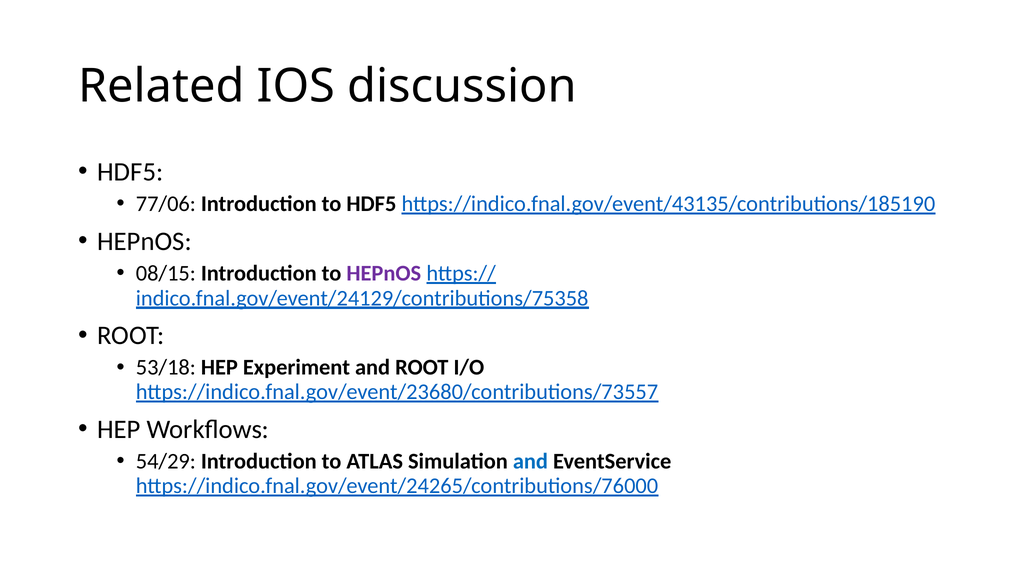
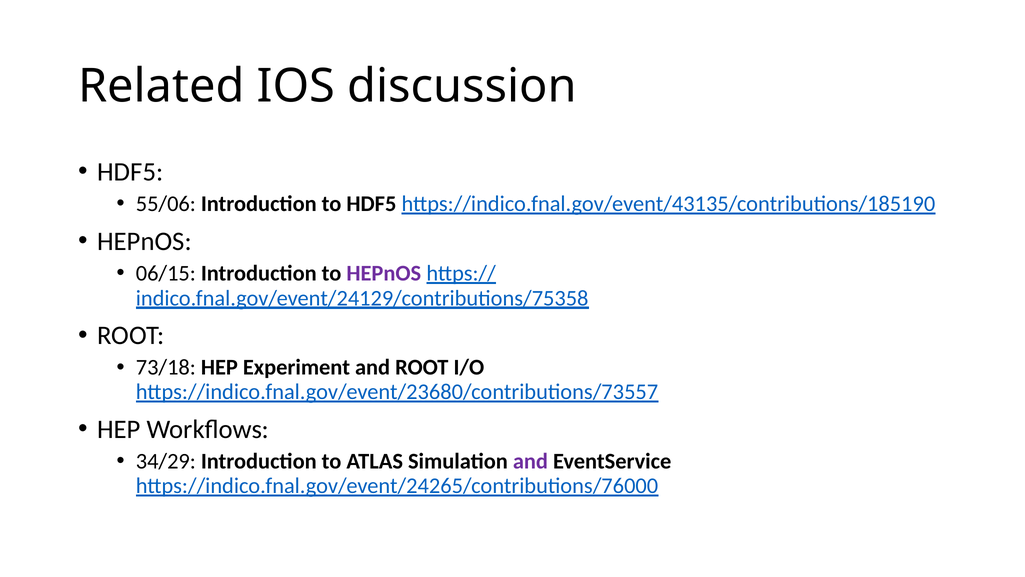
77/06: 77/06 -> 55/06 (166, 204)
08/15: 08/15 -> 06/15 (166, 273)
53/18: 53/18 -> 73/18 (166, 367)
54/29: 54/29 -> 34/29 (166, 461)
and colour: blue -> purple (530, 461)
